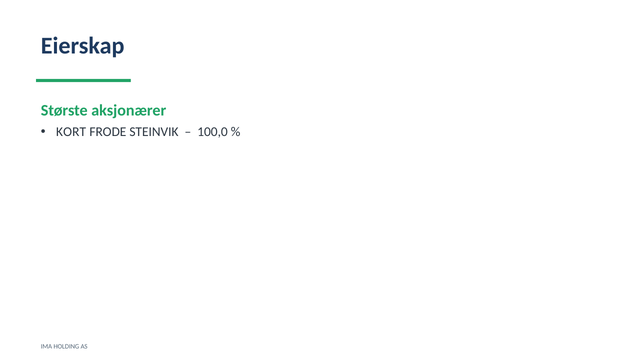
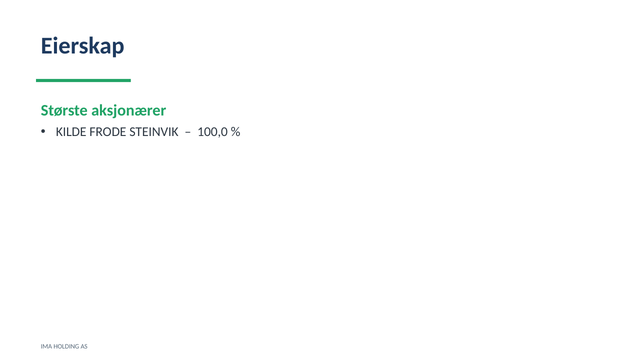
KORT: KORT -> KILDE (71, 132)
